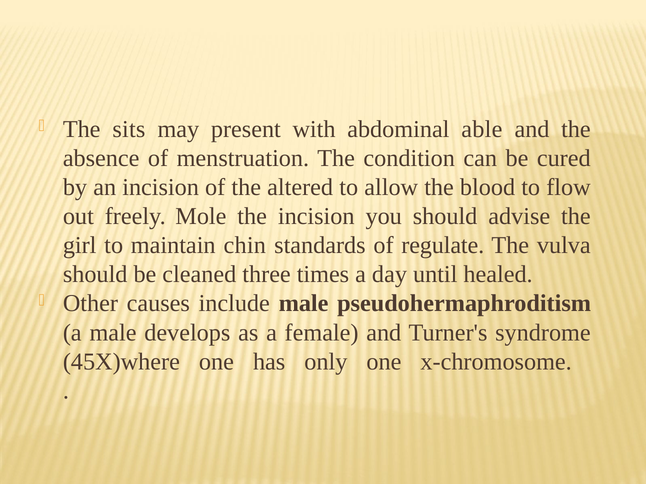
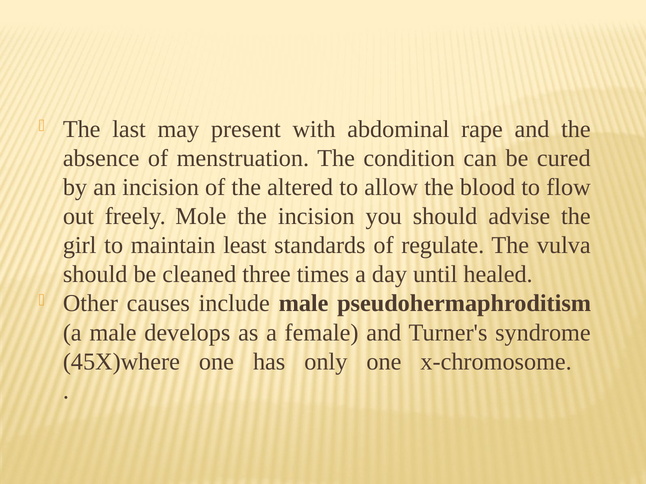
sits: sits -> last (129, 129)
able: able -> rape (482, 129)
chin: chin -> least (245, 246)
